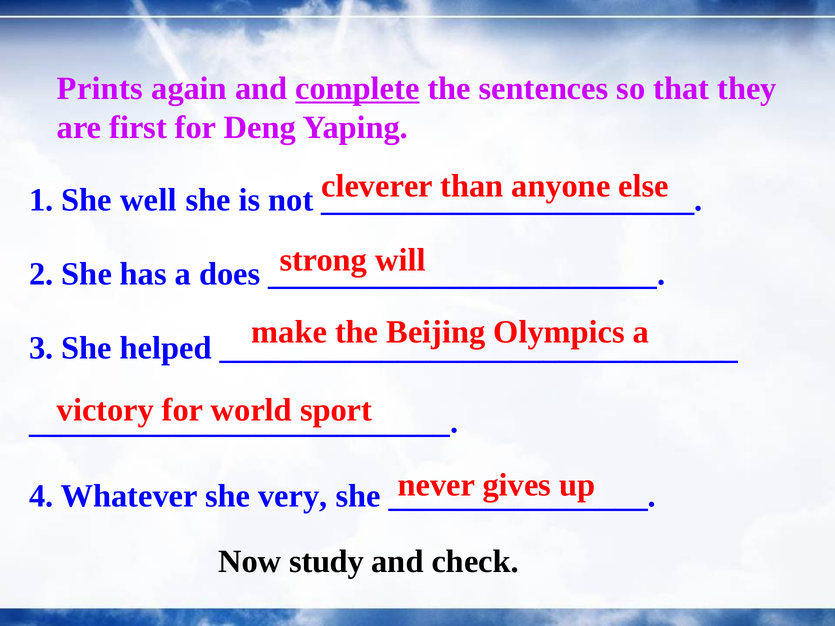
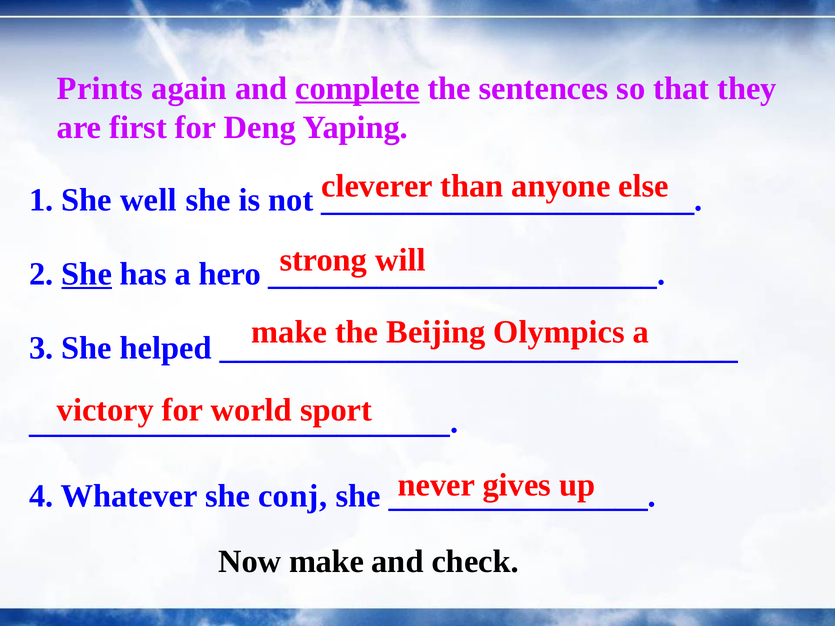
She underline: none -> present (87, 274)
does: does -> hero (230, 274)
very: very -> conj (293, 496)
Now study: study -> make (327, 562)
